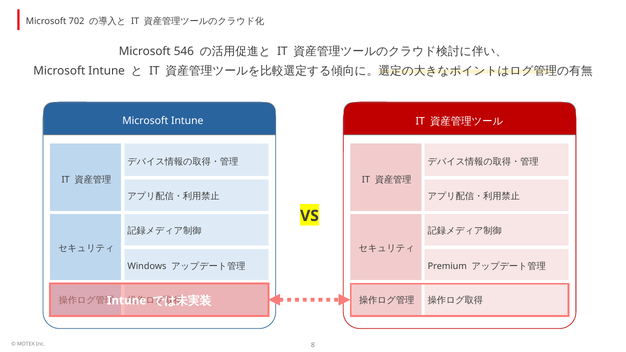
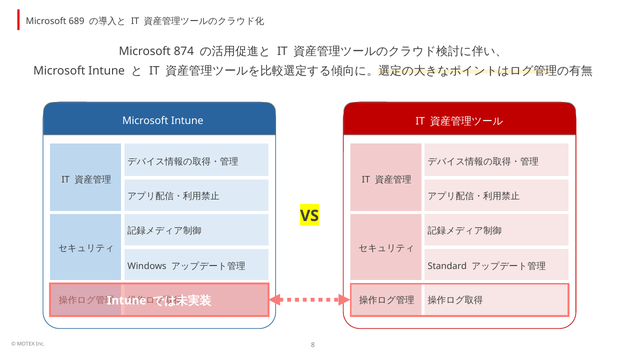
702: 702 -> 689 (77, 21)
546: 546 -> 874 (184, 51)
Premium: Premium -> Standard (447, 266)
